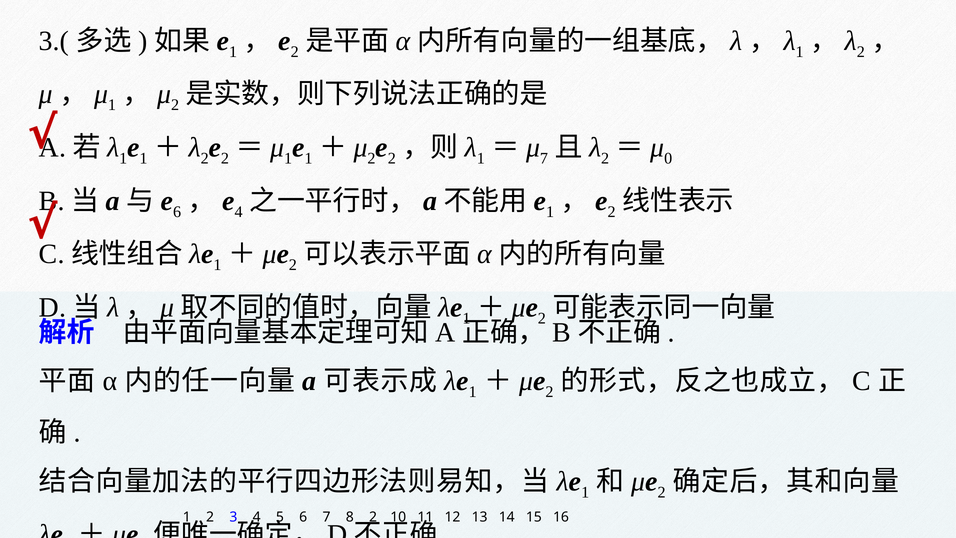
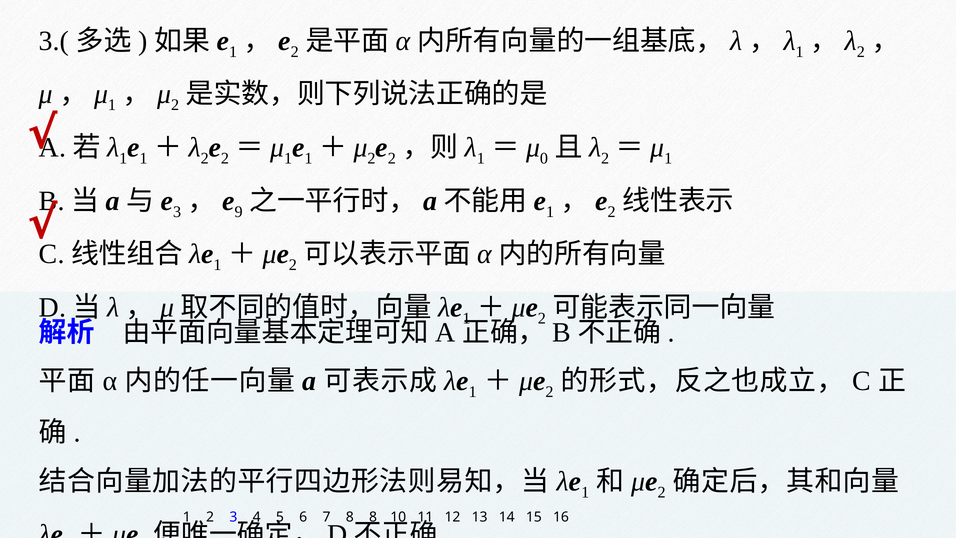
7: 7 -> 0 (544, 158)
0: 0 -> 1 (668, 158)
6: 6 -> 3 (177, 212)
4: 4 -> 9 (239, 212)
8 2: 2 -> 8 (373, 517)
